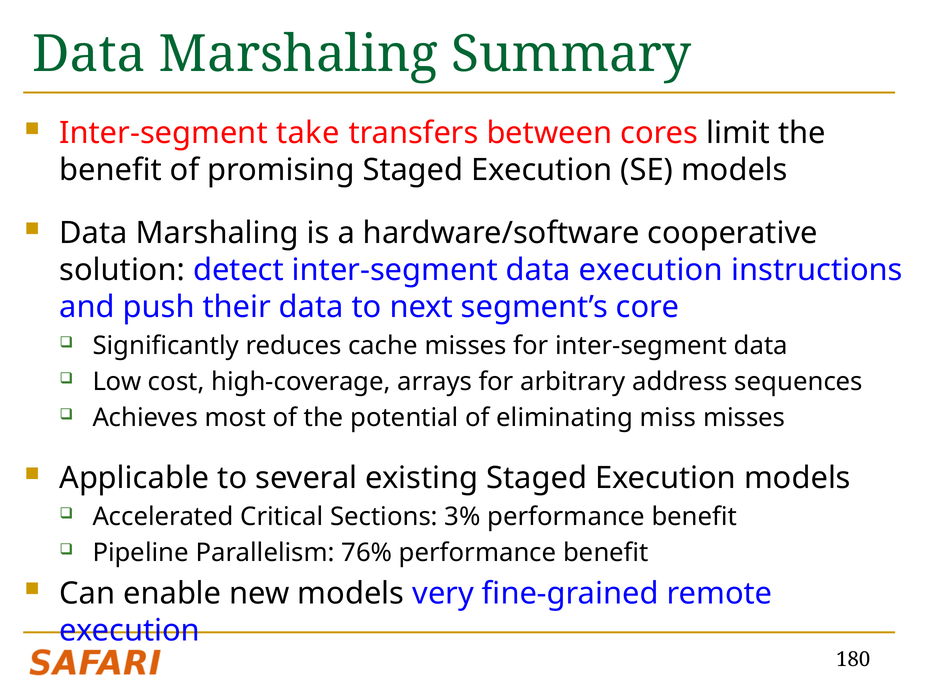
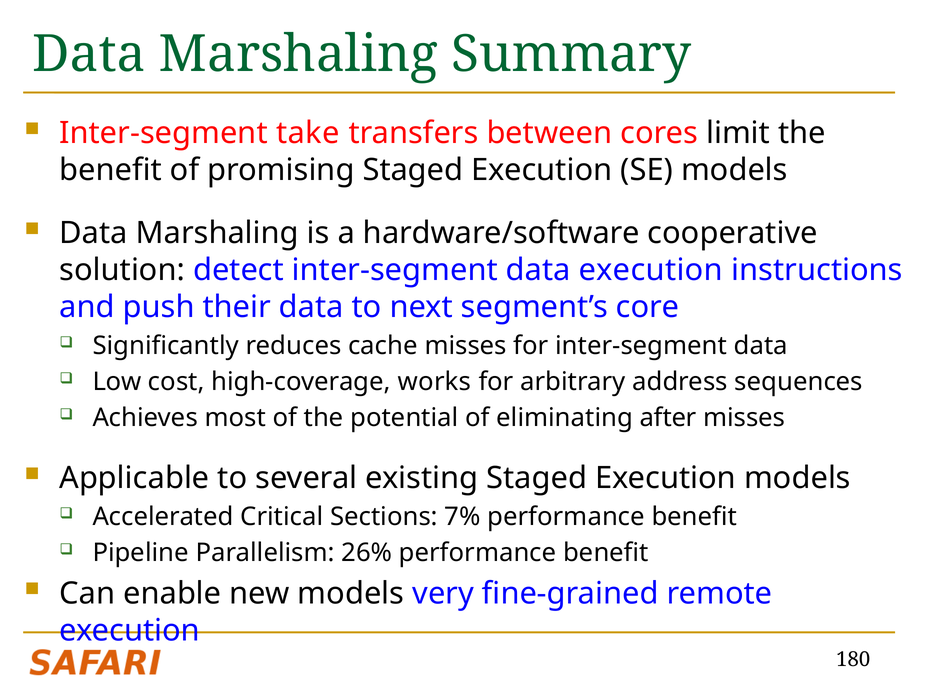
arrays: arrays -> works (434, 382)
miss: miss -> after (668, 418)
3%: 3% -> 7% (463, 517)
76%: 76% -> 26% (367, 553)
